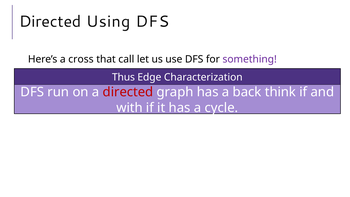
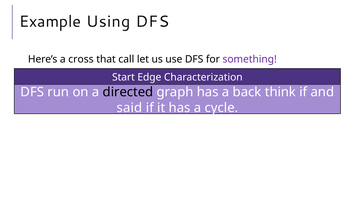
Directed: Directed -> Example (50, 21)
Thus: Thus -> Start (123, 77)
directed colour: red -> black (128, 92)
with: with -> said (129, 108)
